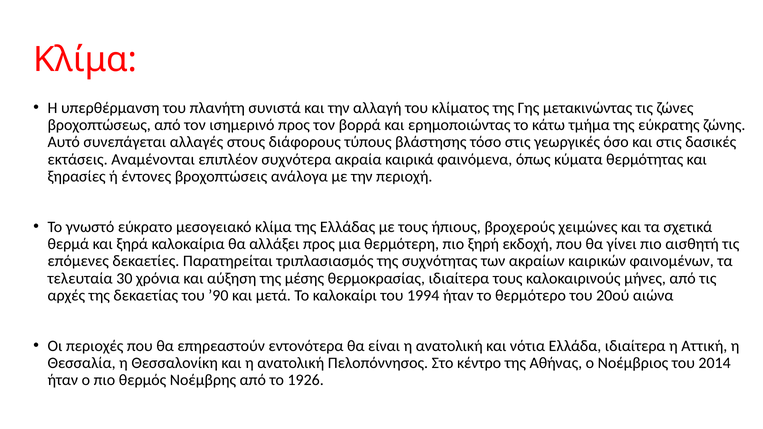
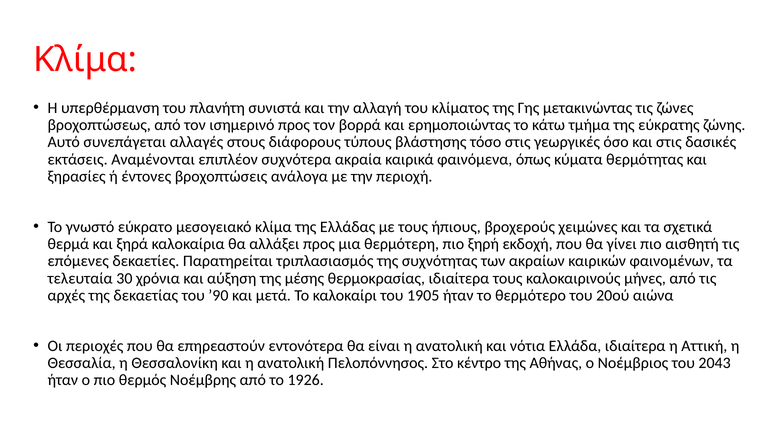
1994: 1994 -> 1905 (423, 296)
2014: 2014 -> 2043 (715, 363)
